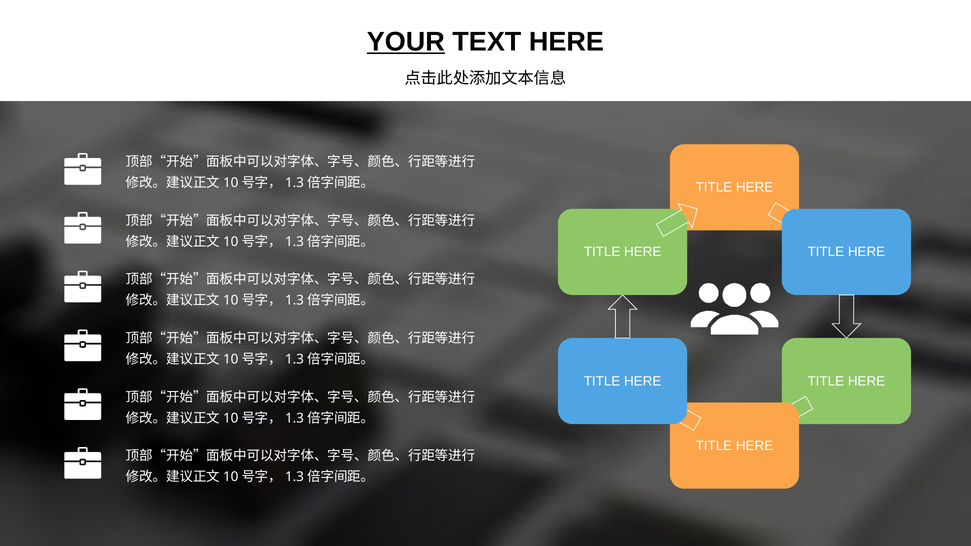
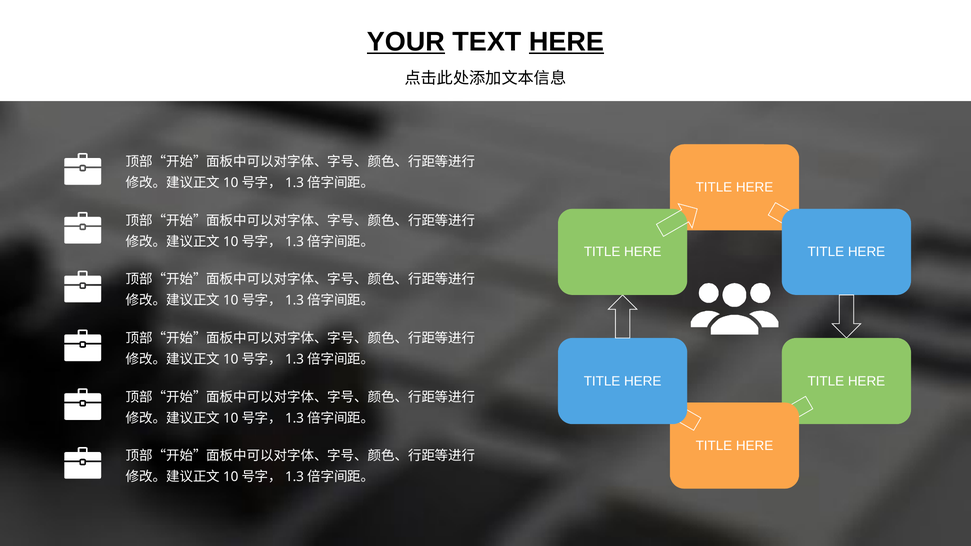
HERE underline: none -> present (566, 42)
